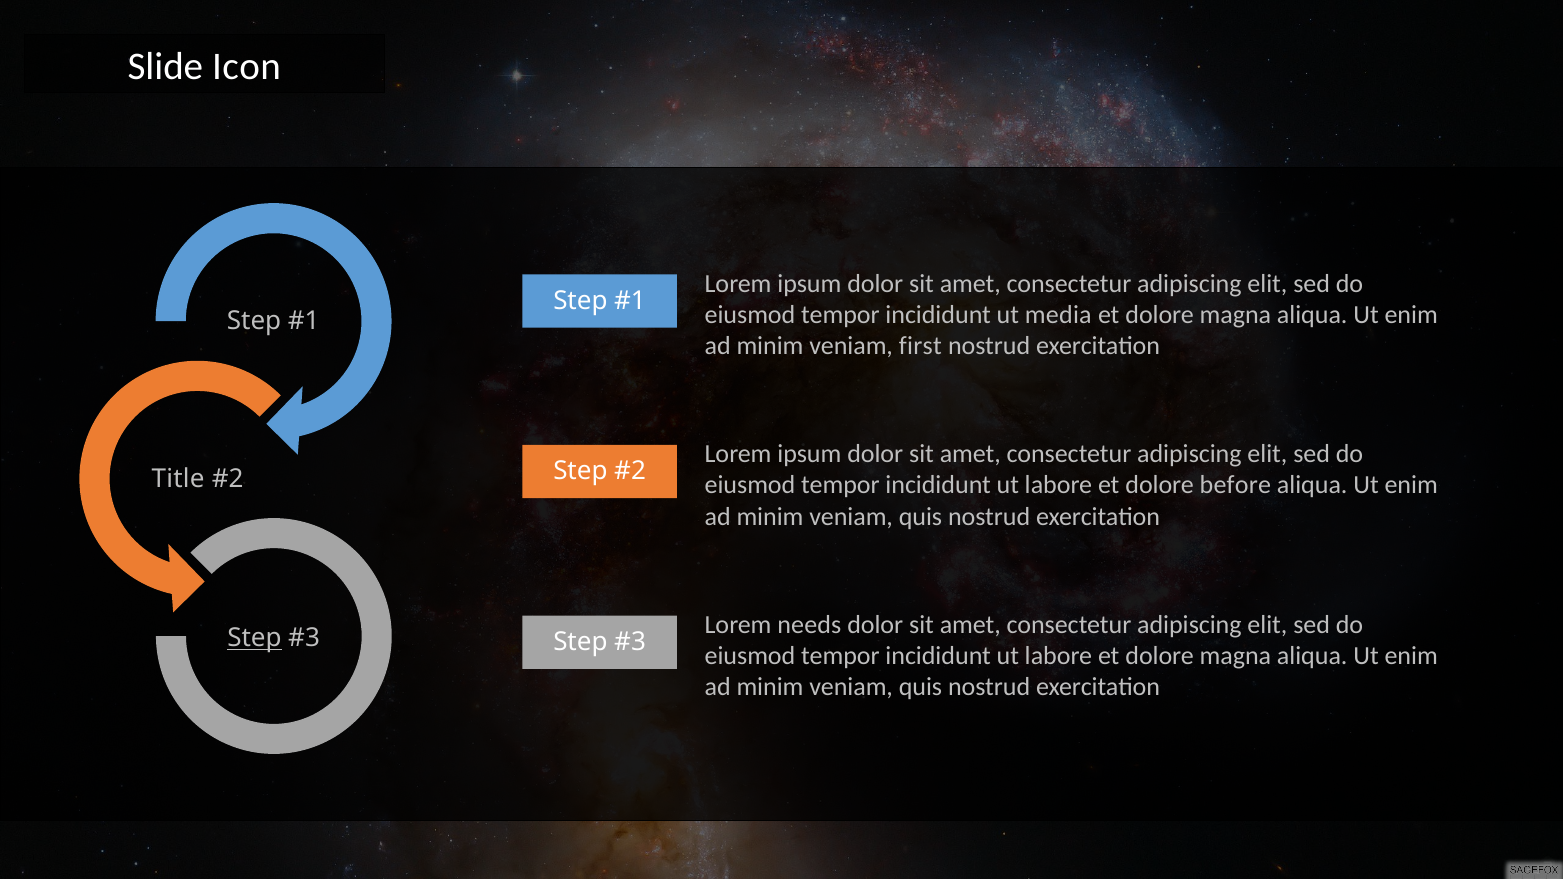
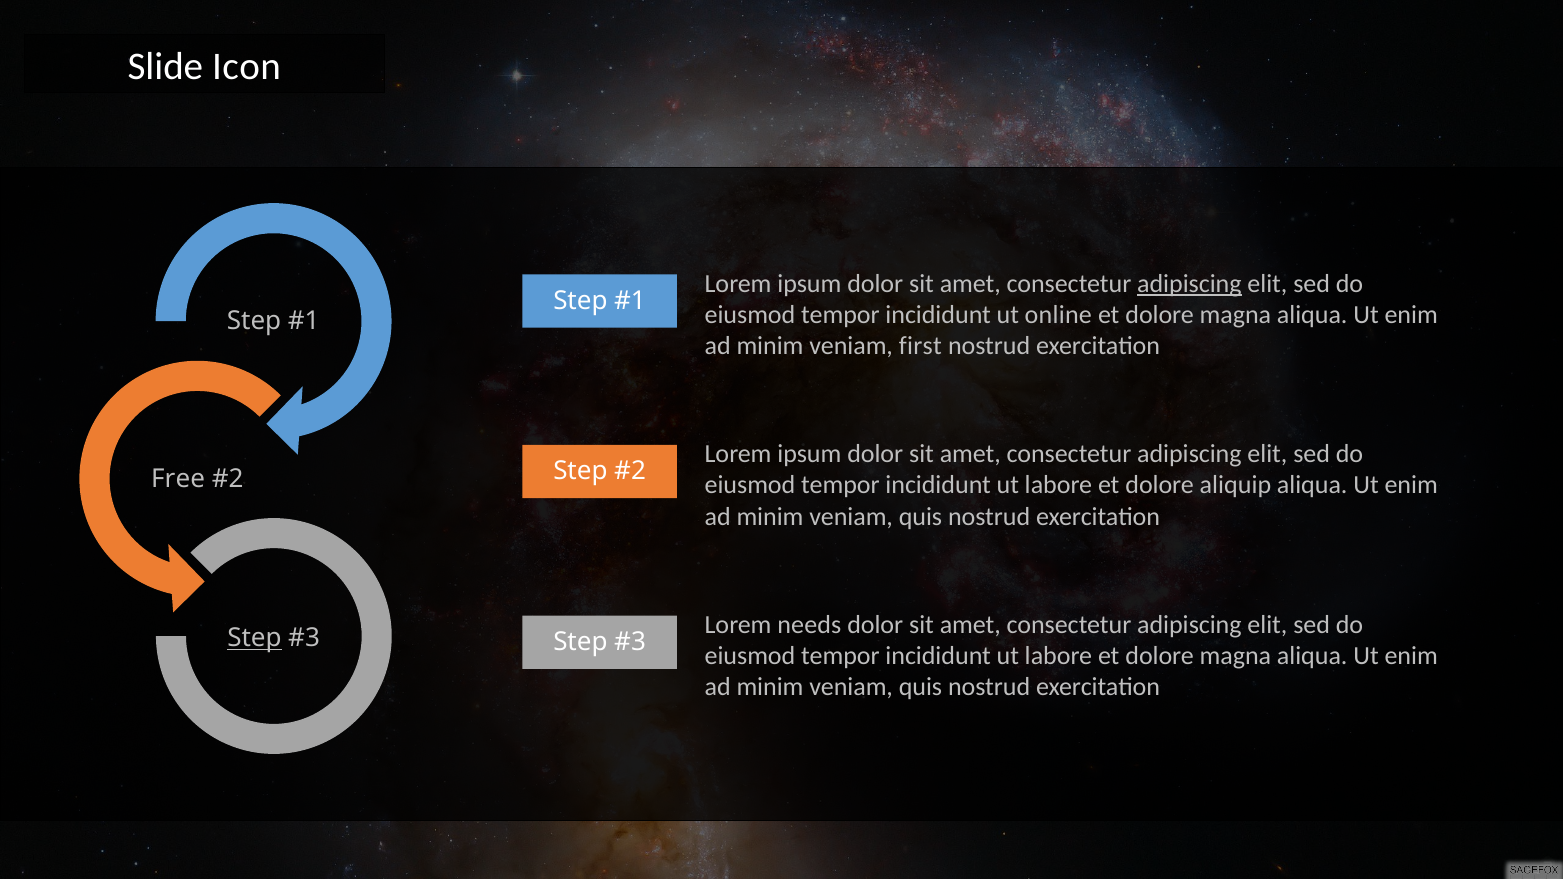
adipiscing underline: none -> present (1189, 284)
media: media -> online (1058, 315)
Title: Title -> Free (178, 480)
before: before -> aliquip (1235, 485)
